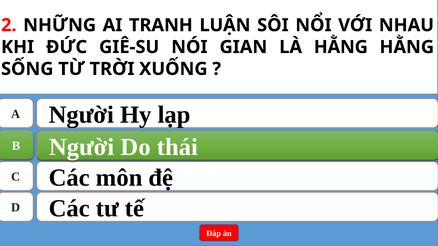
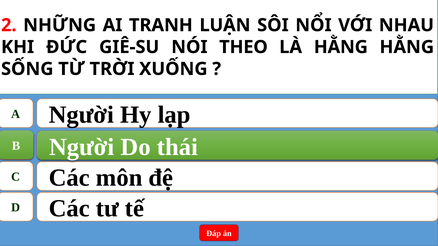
GIAN: GIAN -> THEO (243, 47)
